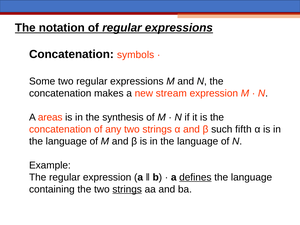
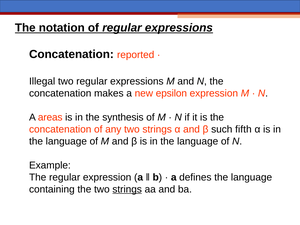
symbols: symbols -> reported (136, 55)
Some: Some -> Illegal (42, 81)
stream: stream -> epsilon (171, 93)
defines underline: present -> none (195, 177)
